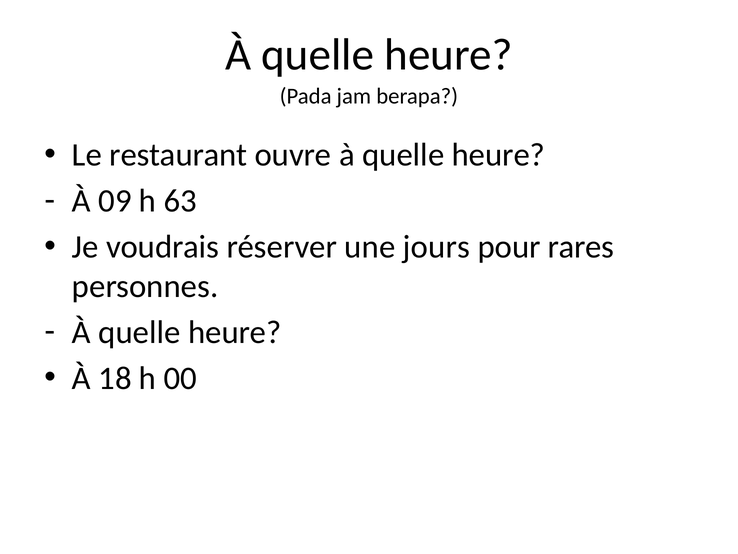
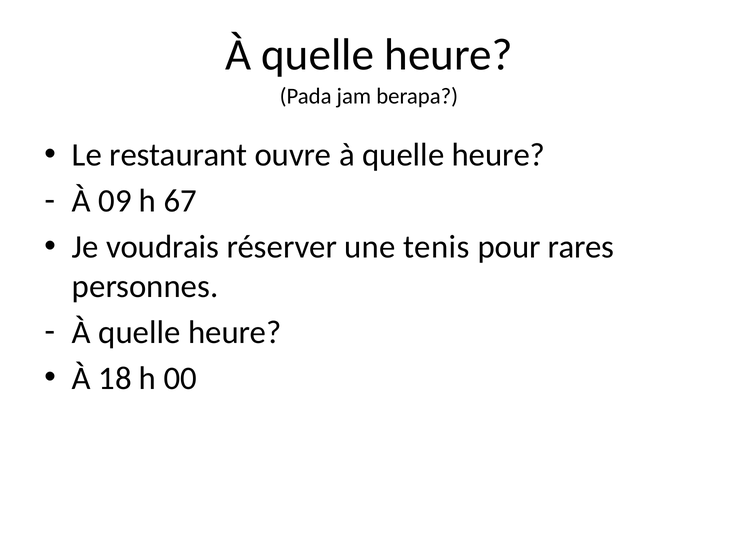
63: 63 -> 67 (180, 201)
jours: jours -> tenis (436, 247)
